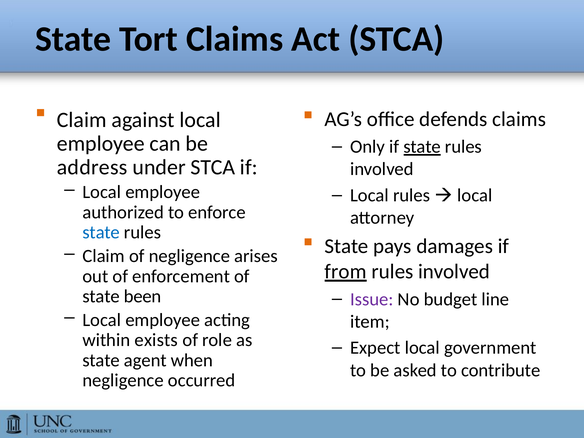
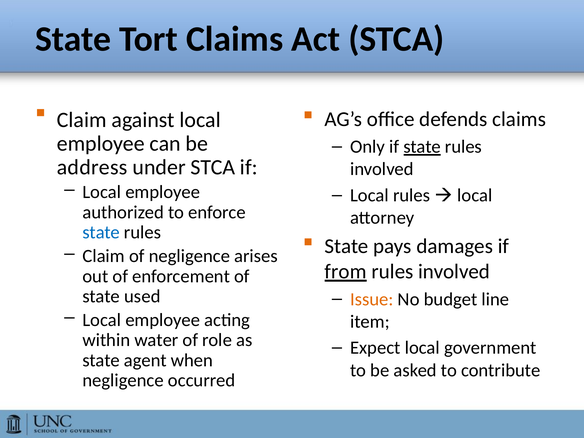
been: been -> used (142, 296)
Issue colour: purple -> orange (372, 299)
exists: exists -> water (156, 340)
